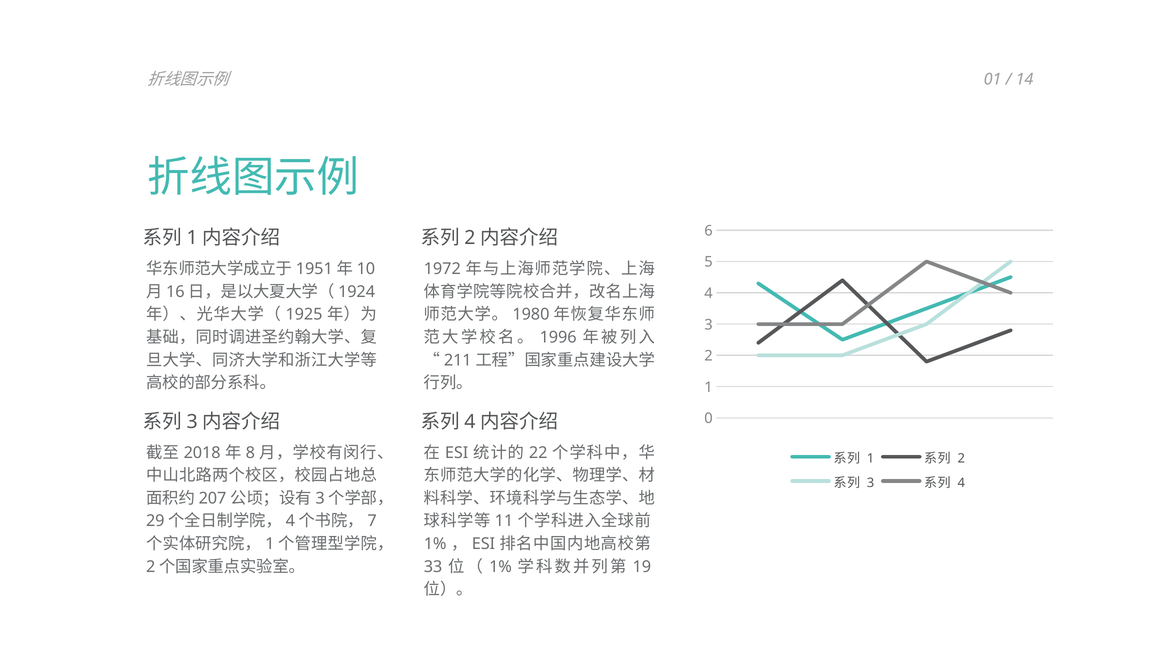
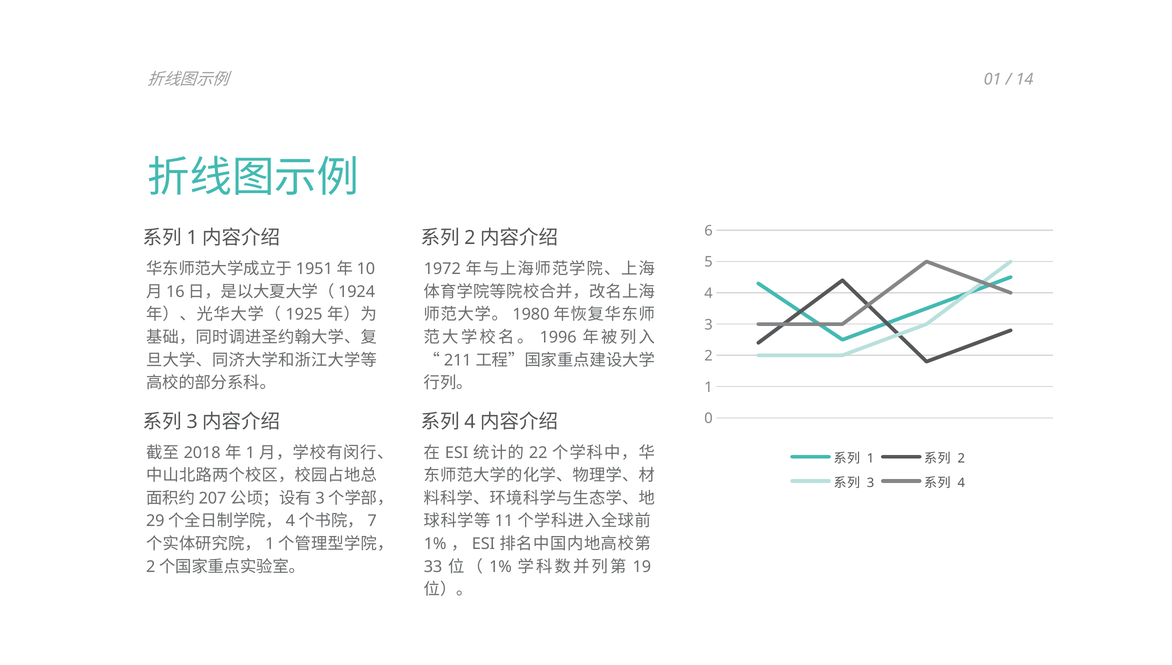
8: 8 -> 1 (250, 452)
